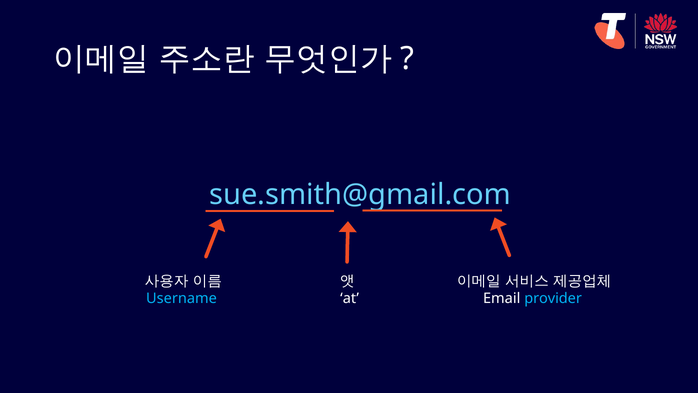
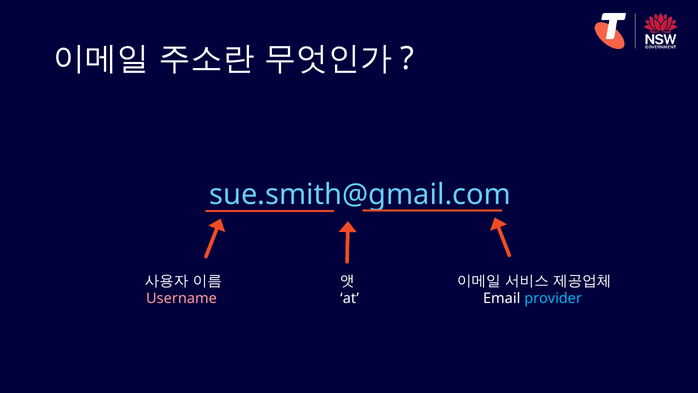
Username colour: light blue -> pink (181, 298)
